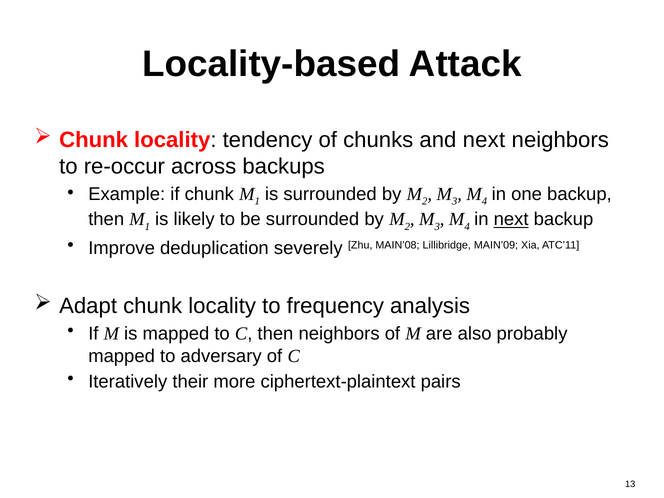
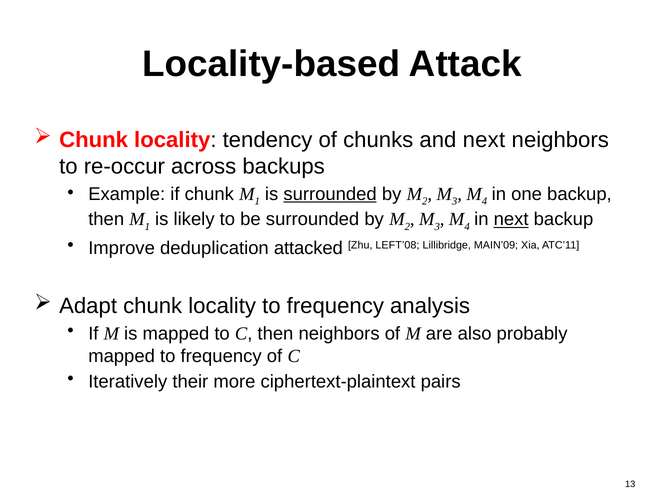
surrounded underline: none -> present (330, 194)
severely: severely -> attacked (308, 248)
MAIN’08: MAIN’08 -> LEFT’08 (397, 245)
mapped to adversary: adversary -> frequency (221, 356)
